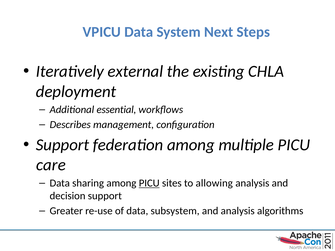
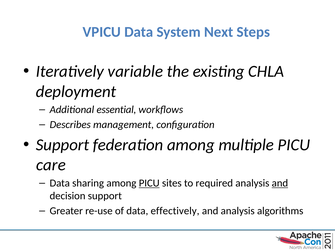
external: external -> variable (135, 72)
allowing: allowing -> required (214, 183)
and underline: none -> present (280, 183)
subsystem: subsystem -> effectively (175, 211)
